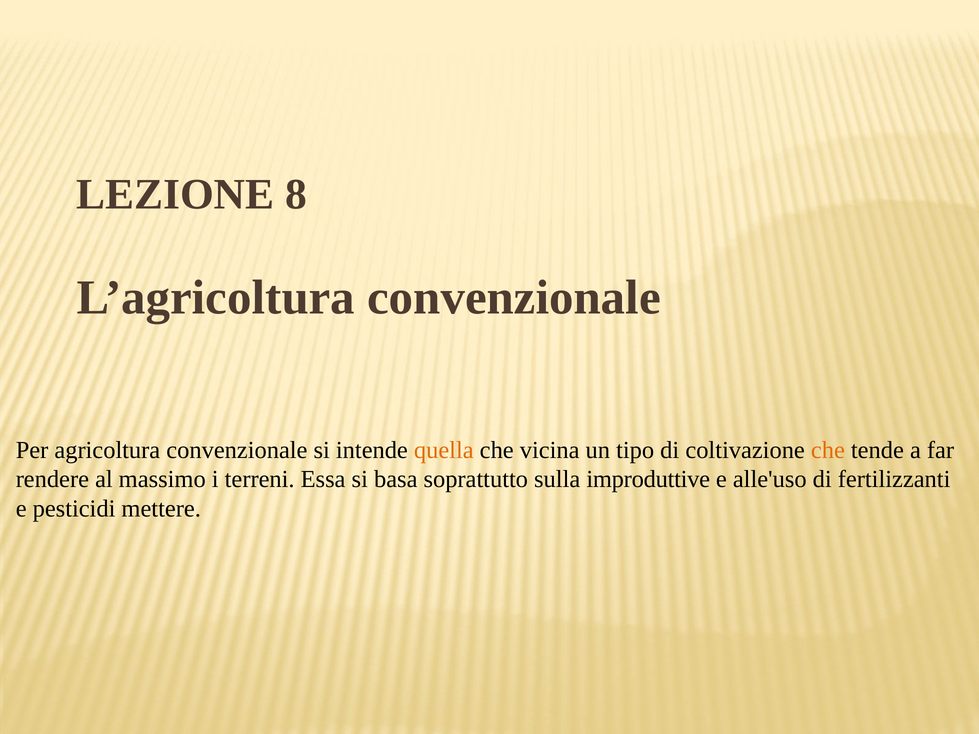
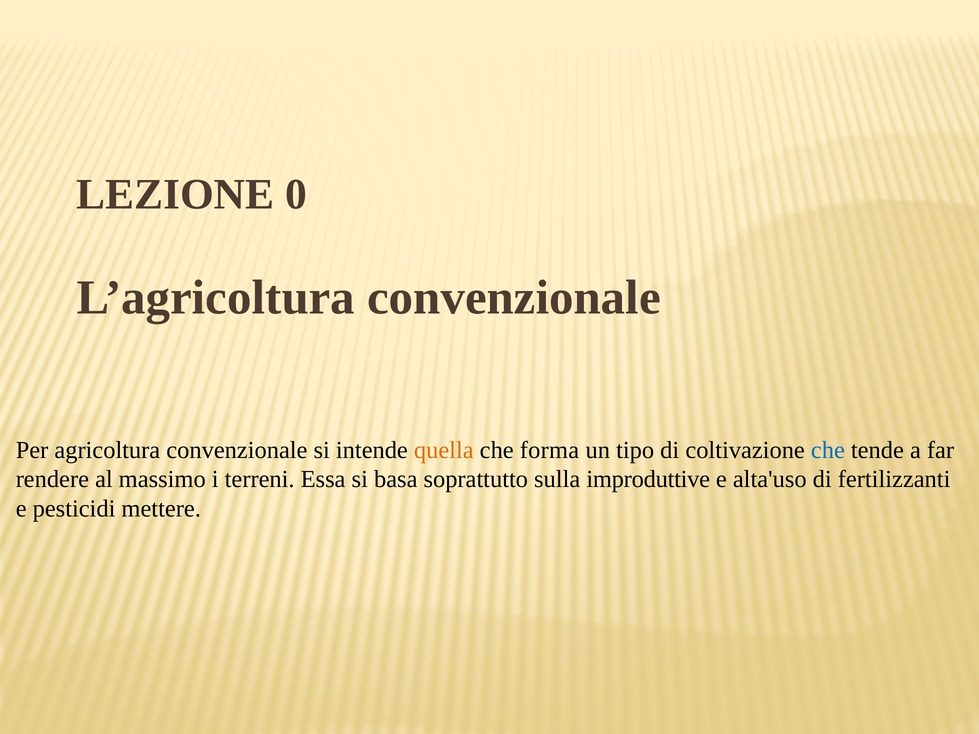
8: 8 -> 0 (296, 195)
vicina: vicina -> forma (550, 450)
che colour: orange -> blue (828, 450)
alle'uso: alle'uso -> alta'uso (770, 479)
